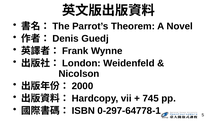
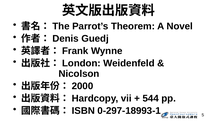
745: 745 -> 544 (151, 98)
0-297-64778-1: 0-297-64778-1 -> 0-297-18993-1 (129, 111)
